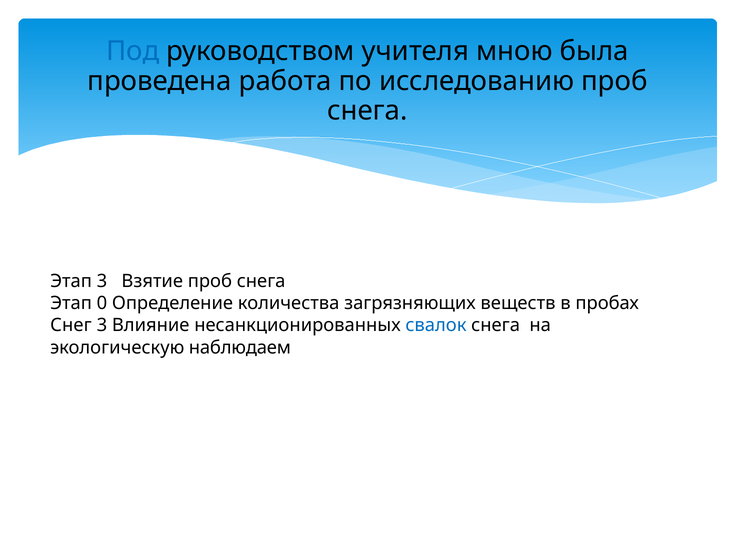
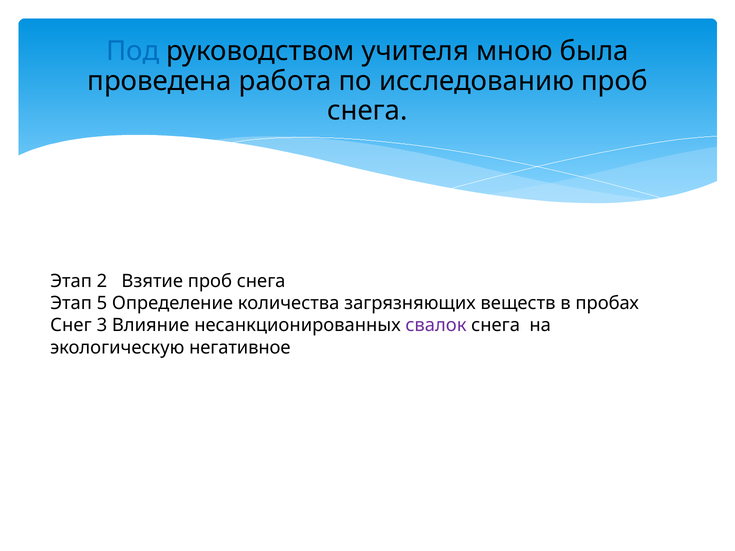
Этап 3: 3 -> 2 (102, 281)
0: 0 -> 5 (102, 304)
свалок colour: blue -> purple (436, 326)
наблюдаем: наблюдаем -> негативное (240, 348)
